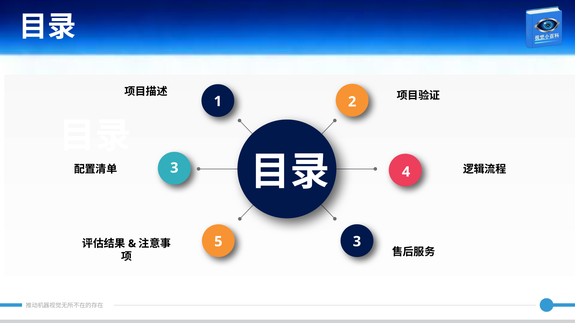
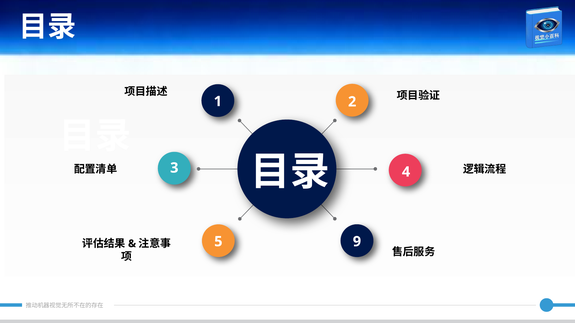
5 3: 3 -> 9 (357, 242)
